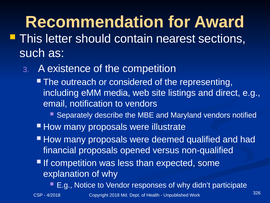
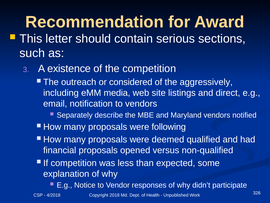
nearest: nearest -> serious (176, 39)
representing: representing -> aggressively (206, 82)
illustrate: illustrate -> following (169, 127)
